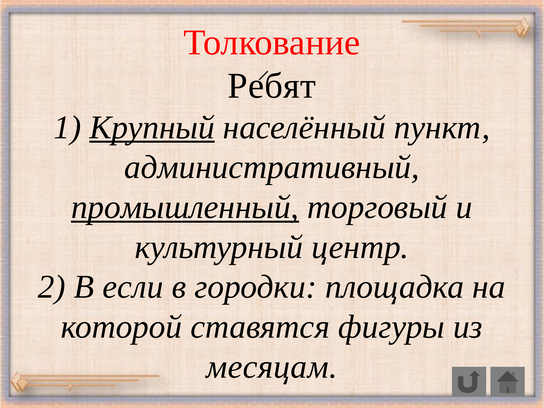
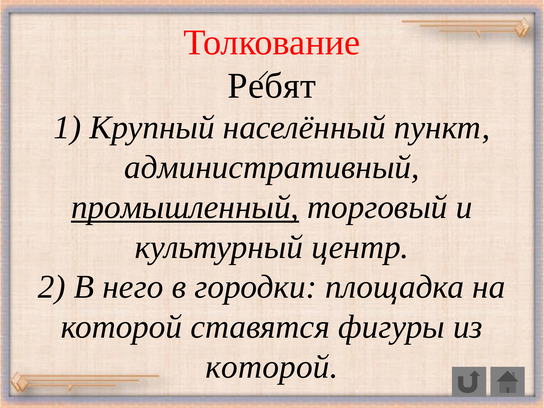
Крупный underline: present -> none (152, 127)
если: если -> него (133, 287)
месяцам: месяцам -> которой (272, 367)
